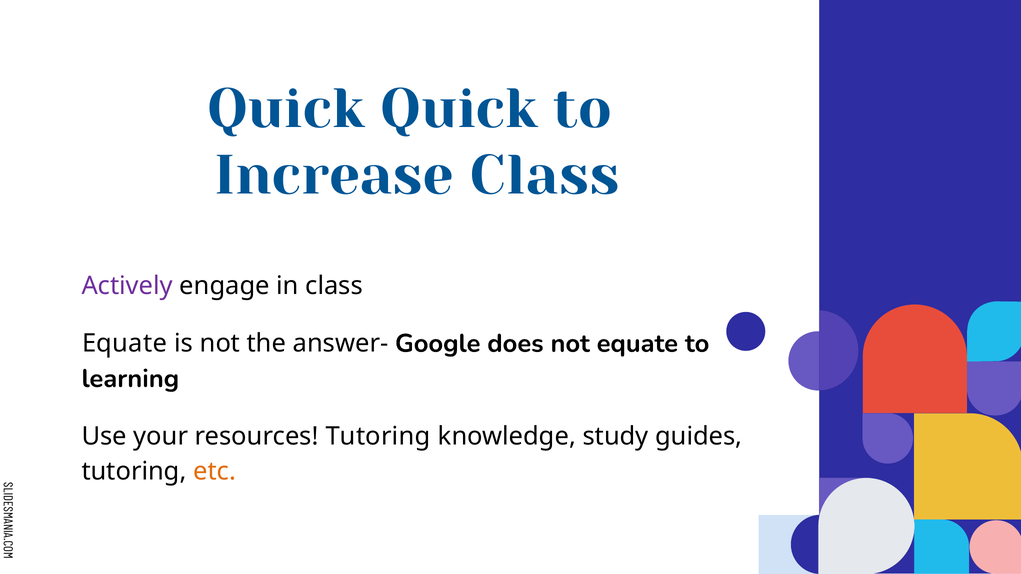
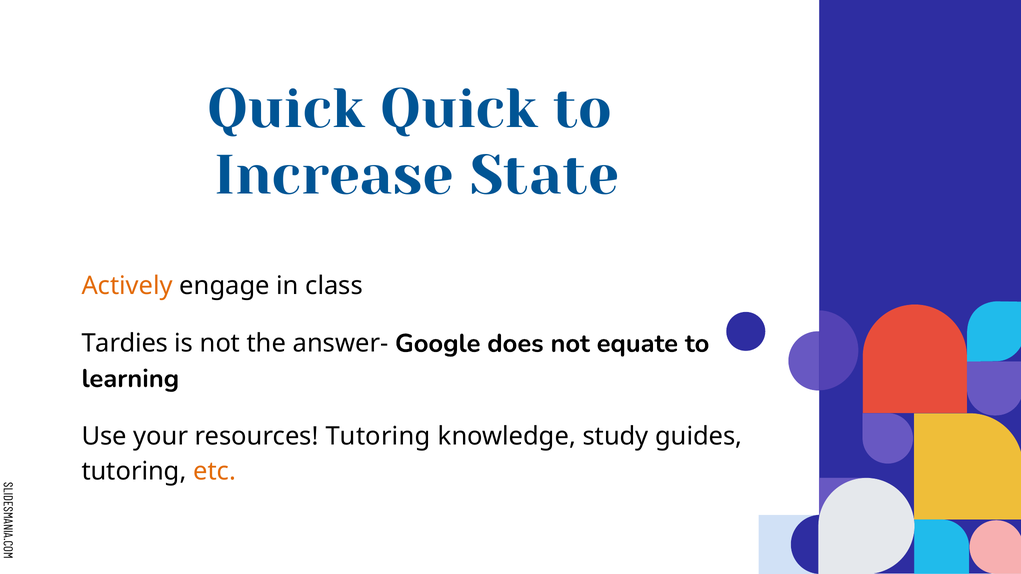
Increase Class: Class -> State (545, 176)
Actively colour: purple -> orange (127, 286)
Equate: Equate -> Tardies (125, 344)
